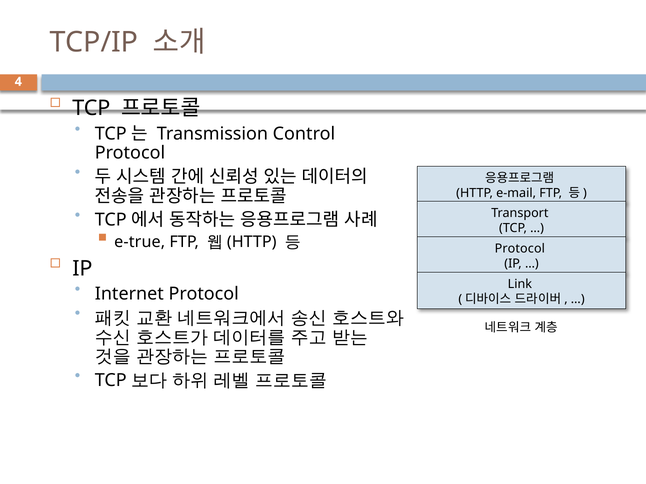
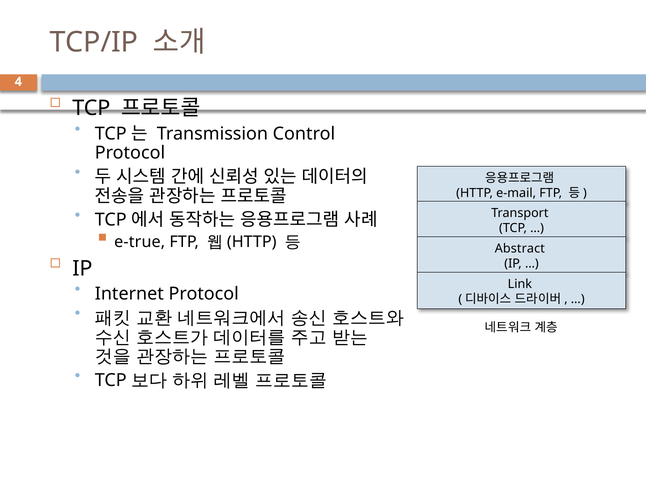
Protocol: Protocol -> Abstract (520, 249)
